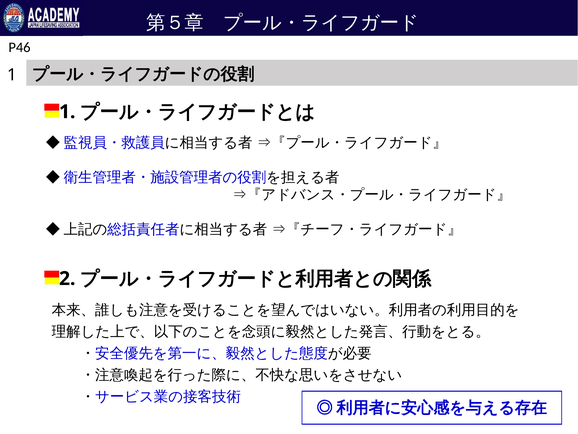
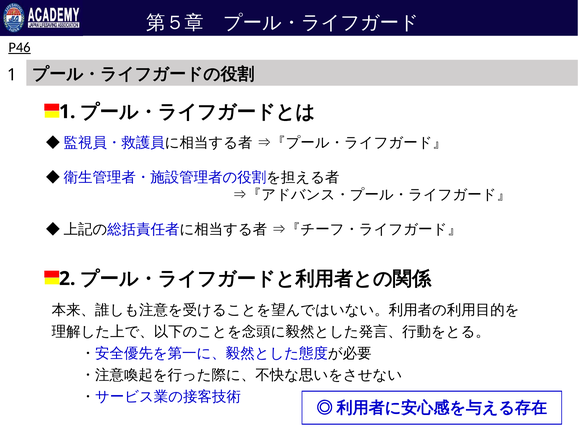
P46 underline: none -> present (20, 47)
